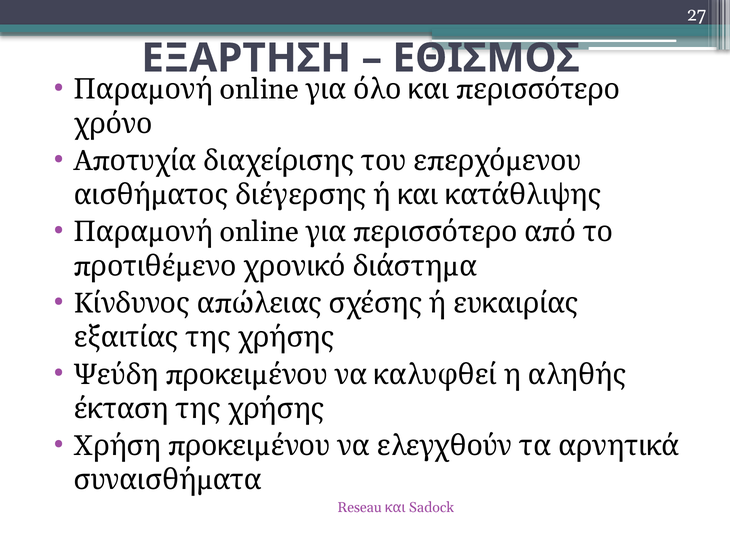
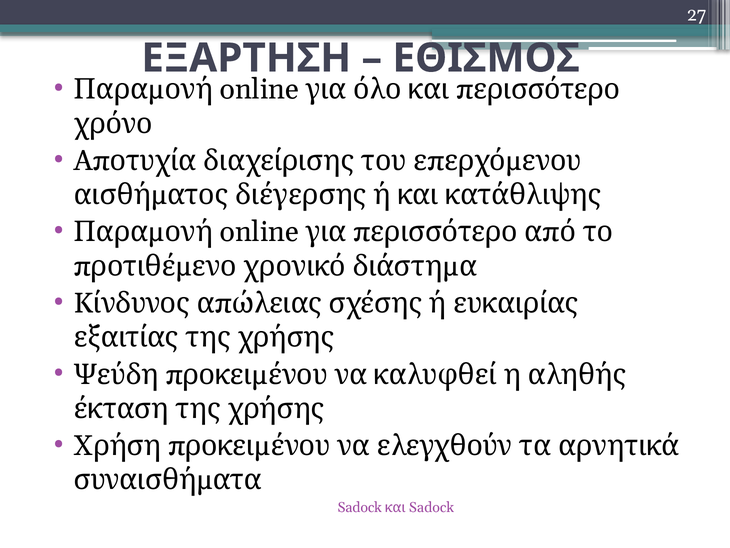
Reseau: Reseau -> Sadock (360, 507)
